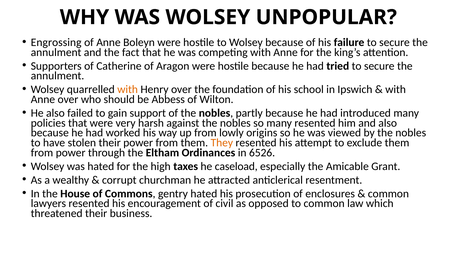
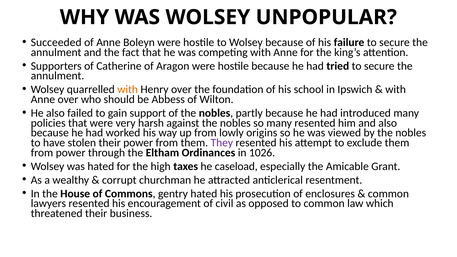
Engrossing: Engrossing -> Succeeded (56, 42)
They colour: orange -> purple (222, 143)
6526: 6526 -> 1026 (262, 153)
